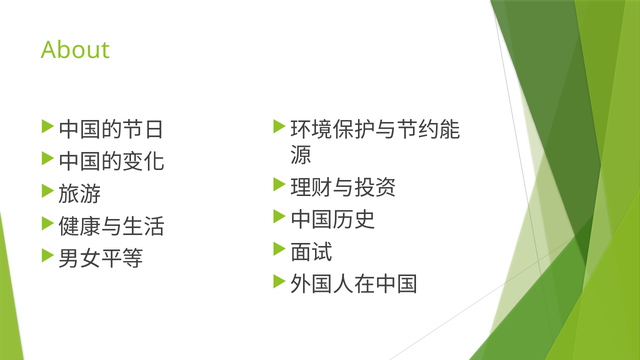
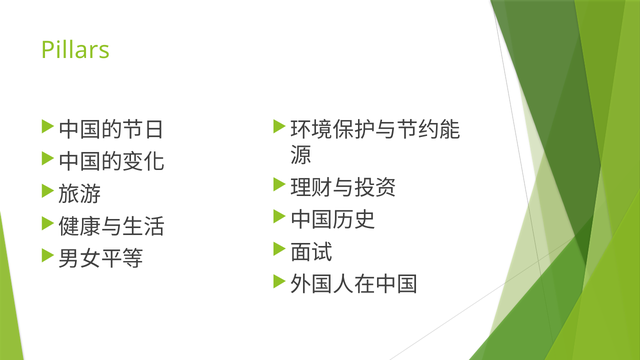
About: About -> Pillars (75, 50)
